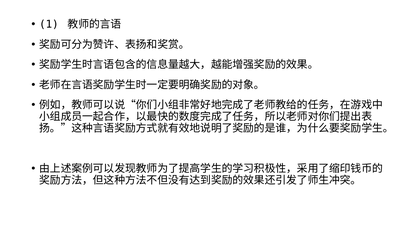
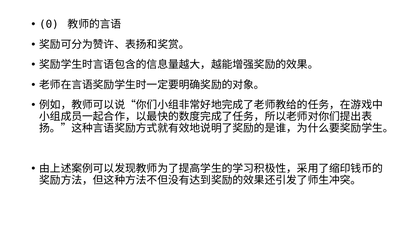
1: 1 -> 0 (49, 24)
